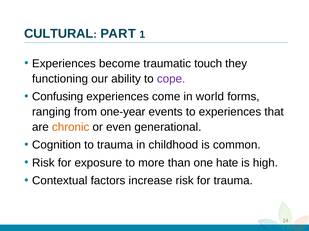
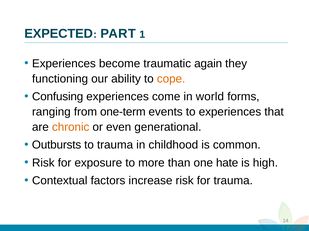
CULTURAL: CULTURAL -> EXPECTED (59, 34)
touch: touch -> again (208, 64)
cope colour: purple -> orange (171, 79)
one-year: one-year -> one-term (123, 112)
Cognition: Cognition -> Outbursts (57, 145)
